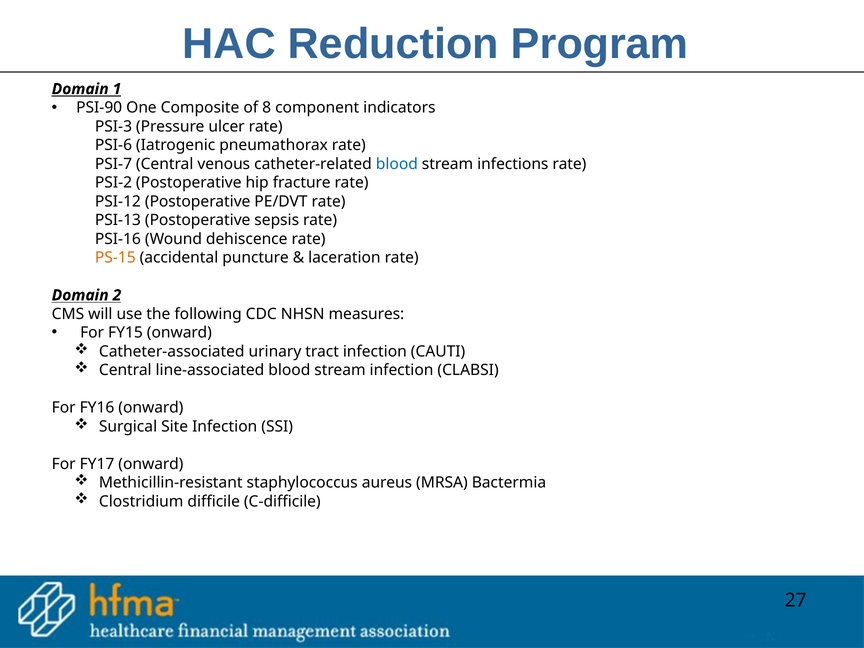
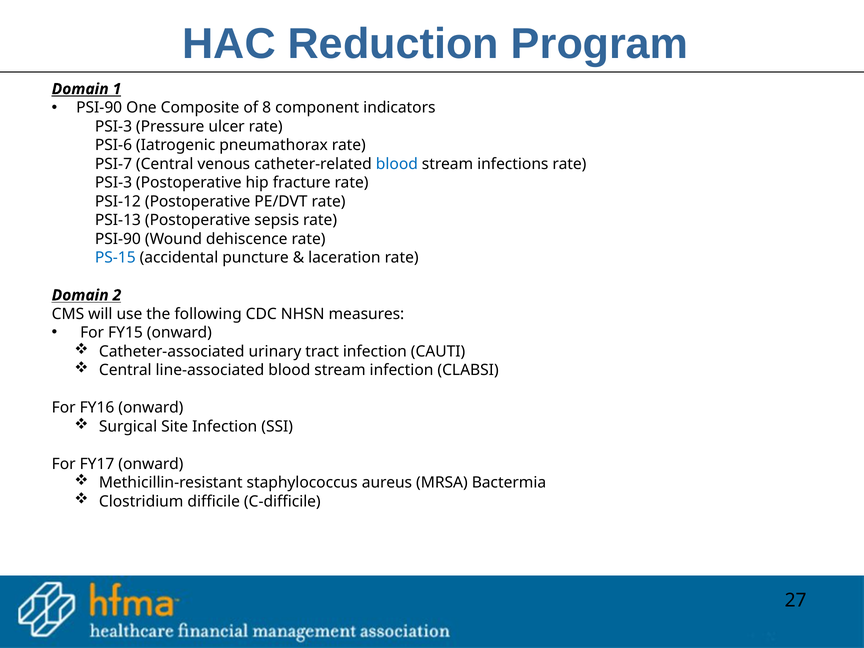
PSI-2: PSI-2 -> PSI-3 (113, 183)
PSI-16: PSI-16 -> PSI-90 (118, 239)
PS-15 colour: orange -> blue (115, 258)
